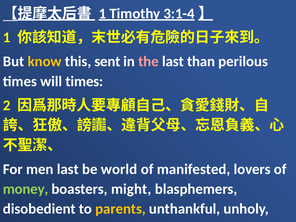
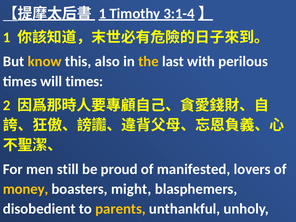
sent: sent -> also (107, 62)
the colour: pink -> yellow (148, 62)
than: than -> with (201, 62)
men last: last -> still (68, 169)
world: world -> proud (119, 169)
money colour: light green -> yellow (26, 189)
